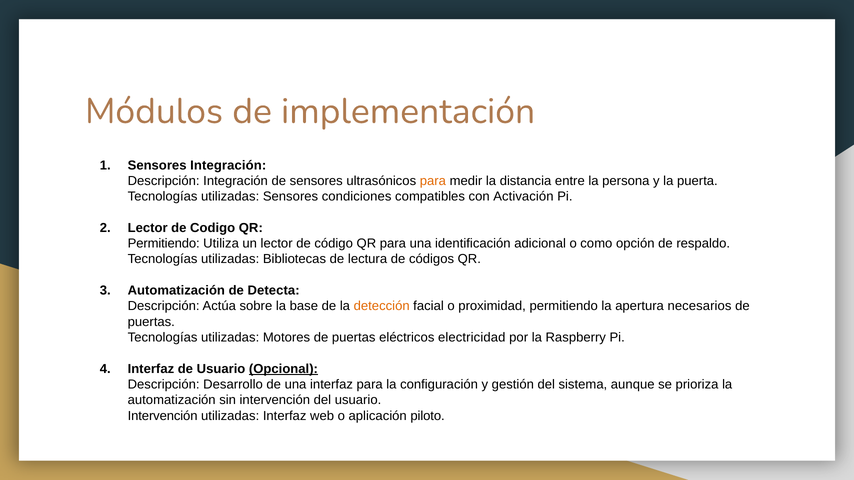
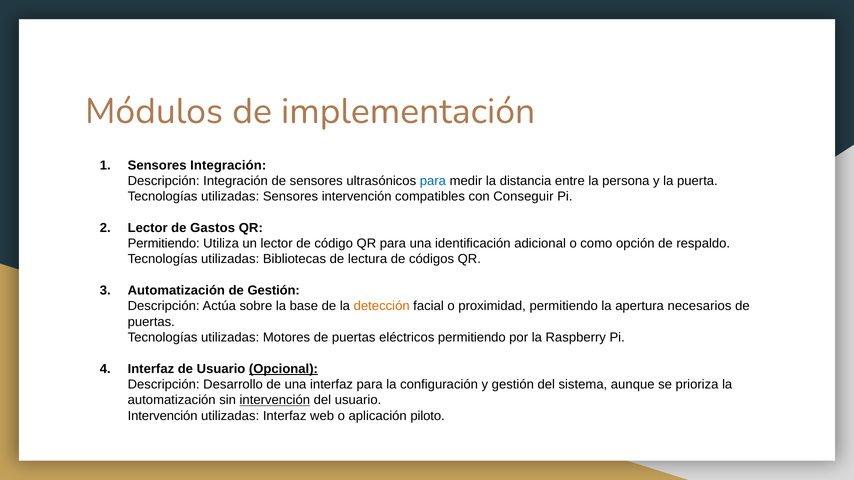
para colour: orange -> blue (433, 181)
Sensores condiciones: condiciones -> intervención (357, 197)
Activación: Activación -> Conseguir (523, 197)
Codigo: Codigo -> Gastos (213, 228)
de Detecta: Detecta -> Gestión (274, 291)
eléctricos electricidad: electricidad -> permitiendo (472, 338)
intervención underline: none -> present (275, 400)
